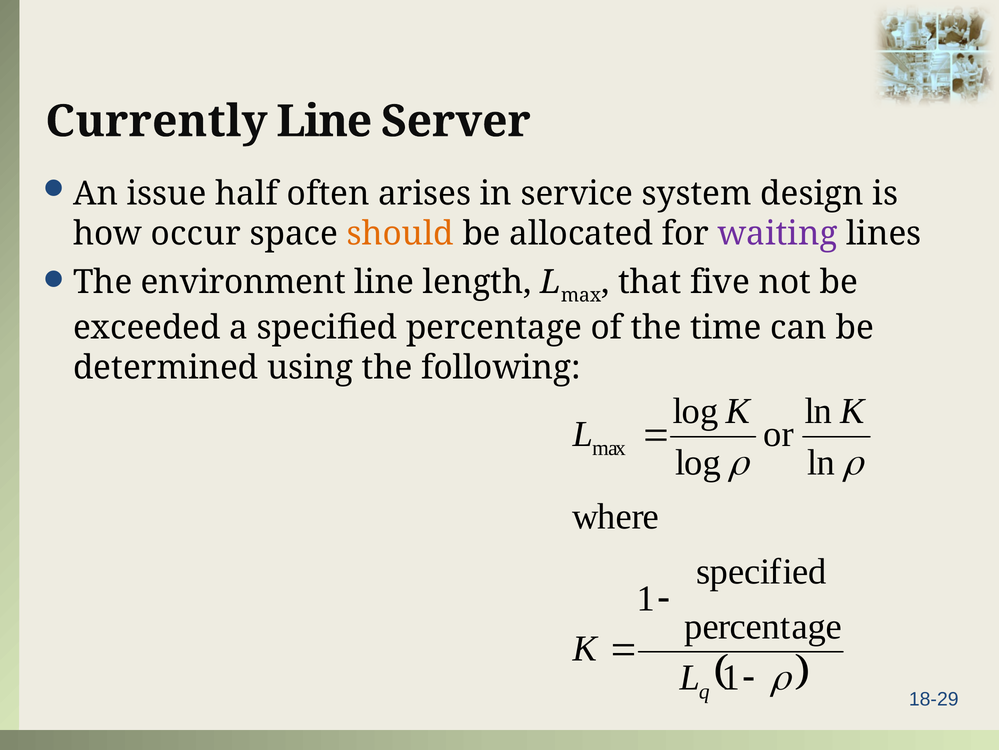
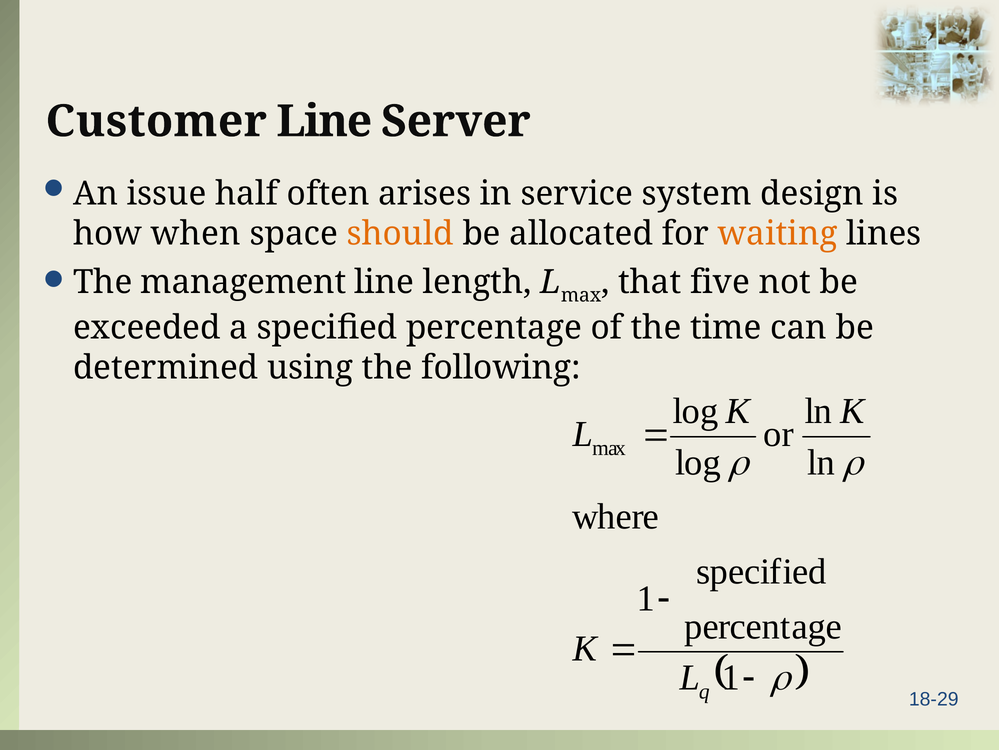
Currently: Currently -> Customer (156, 121)
occur: occur -> when (196, 234)
waiting colour: purple -> orange (778, 234)
environment: environment -> management (243, 282)
